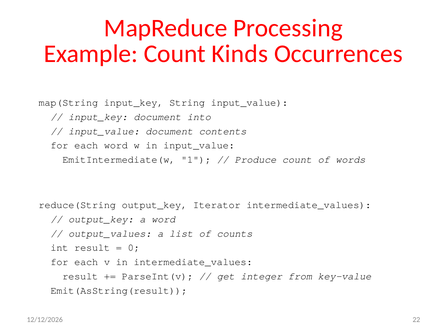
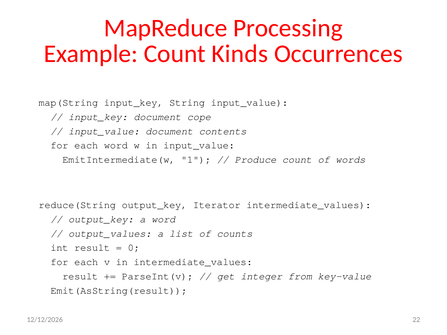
into: into -> cope (199, 117)
